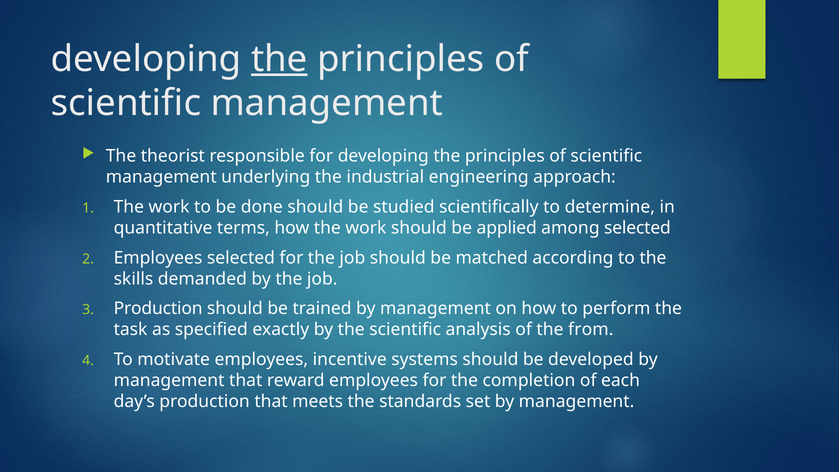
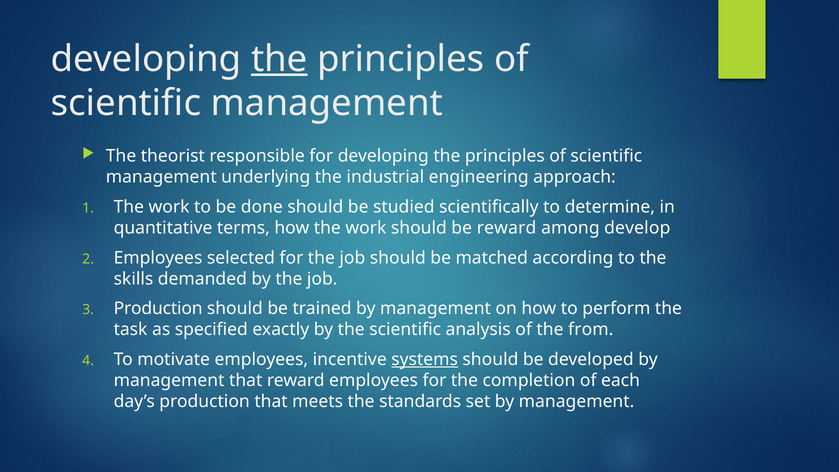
be applied: applied -> reward (507, 228)
among selected: selected -> develop (637, 228)
systems underline: none -> present (425, 359)
